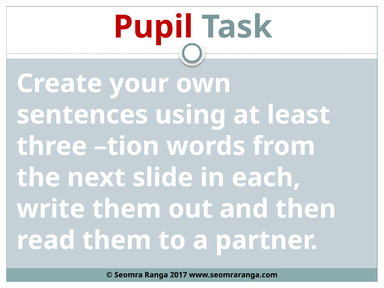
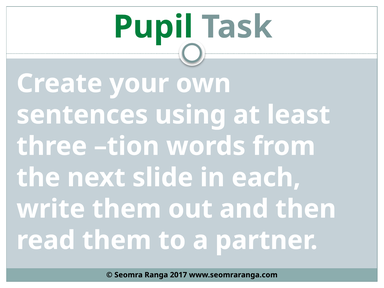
Pupil colour: red -> green (153, 27)
